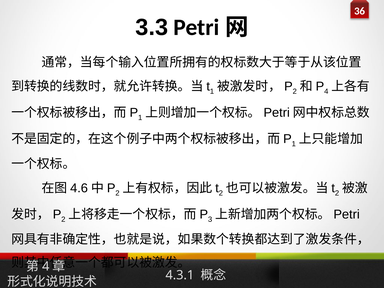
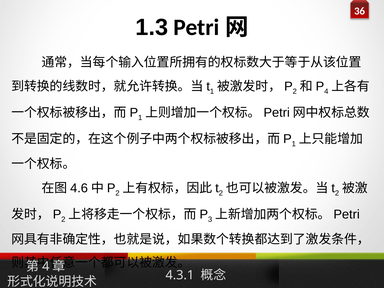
3.3: 3.3 -> 1.3 (152, 27)
